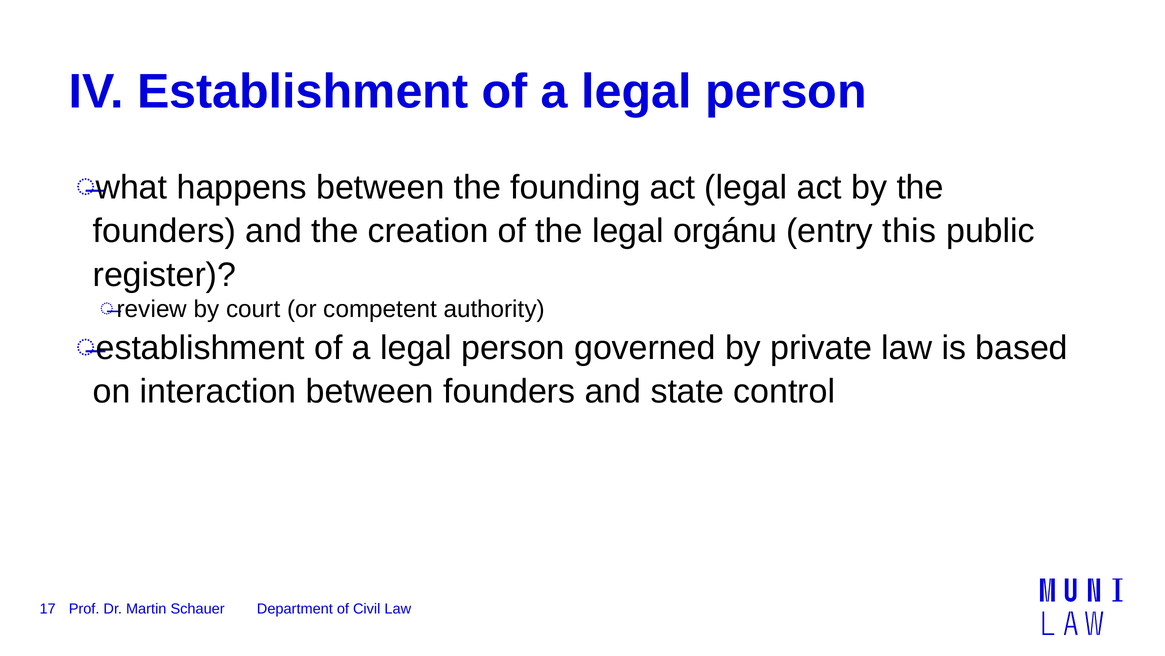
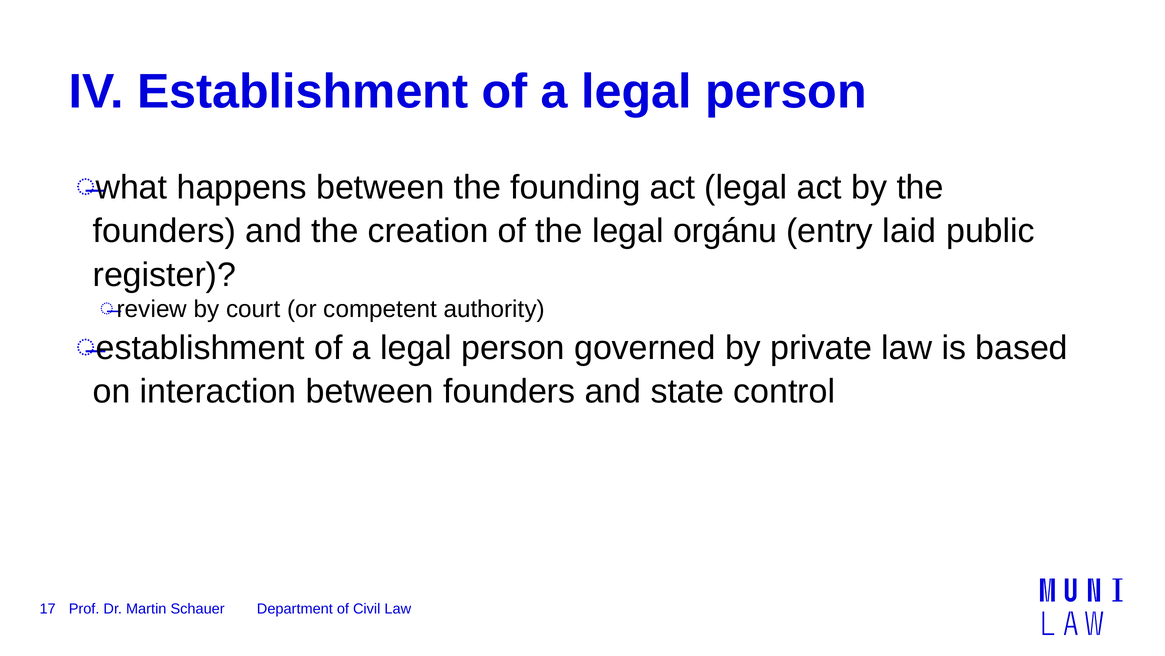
this: this -> laid (909, 231)
